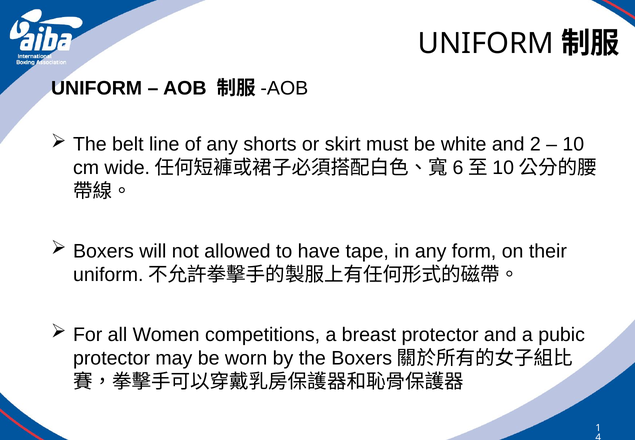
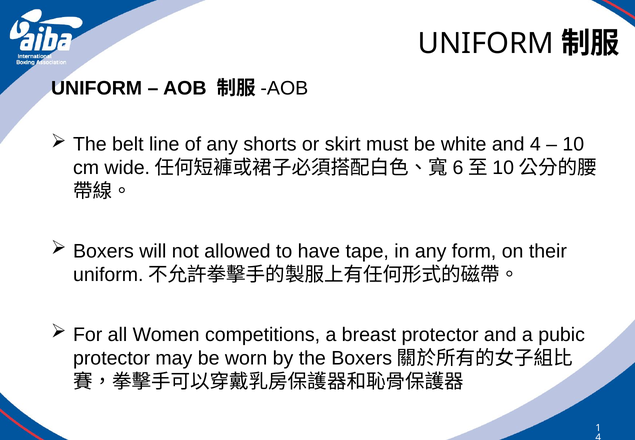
and 2: 2 -> 4 (535, 144)
